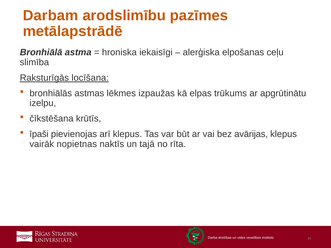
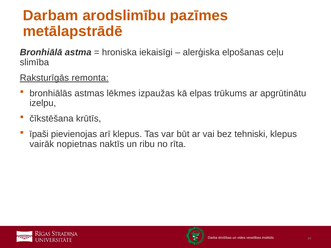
locīšana: locīšana -> remonta (90, 78)
avārijas: avārijas -> tehniski (251, 134)
tajā: tajā -> ribu (147, 144)
